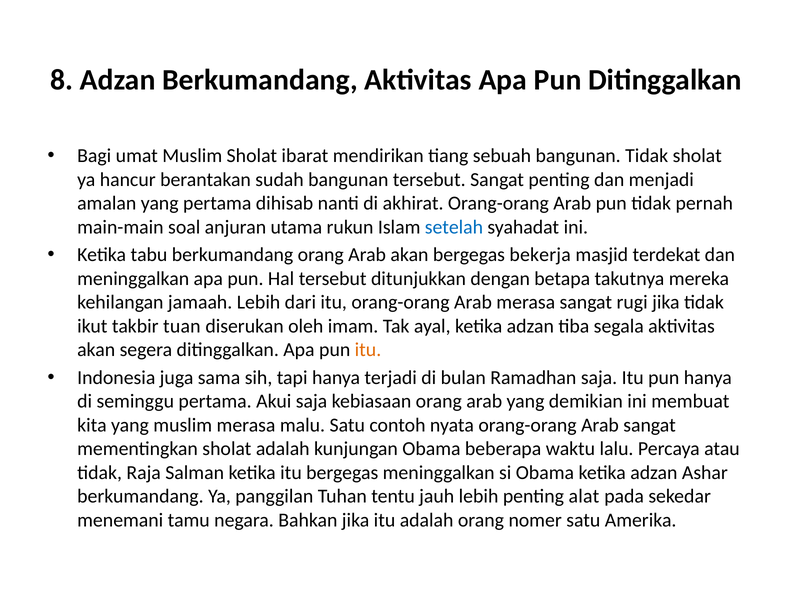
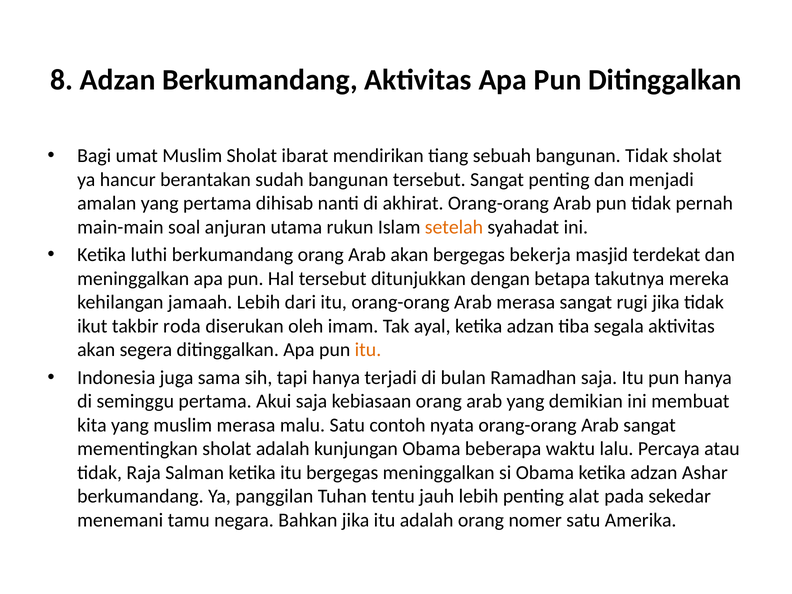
setelah colour: blue -> orange (454, 227)
tabu: tabu -> luthi (149, 255)
tuan: tuan -> roda (182, 326)
